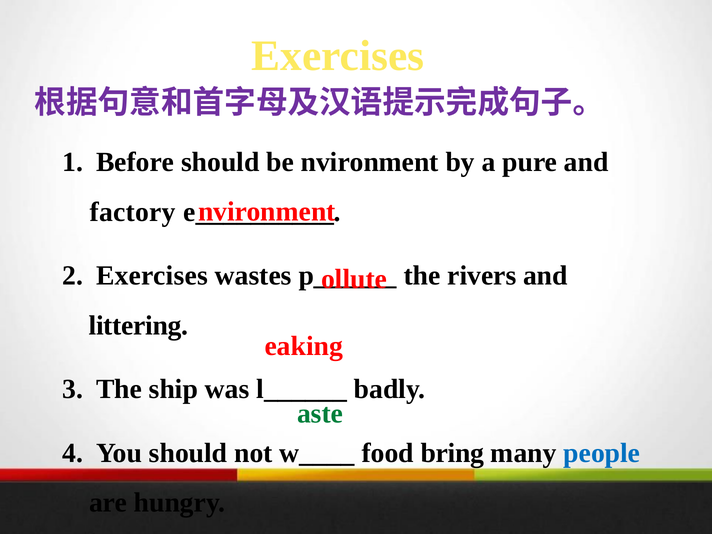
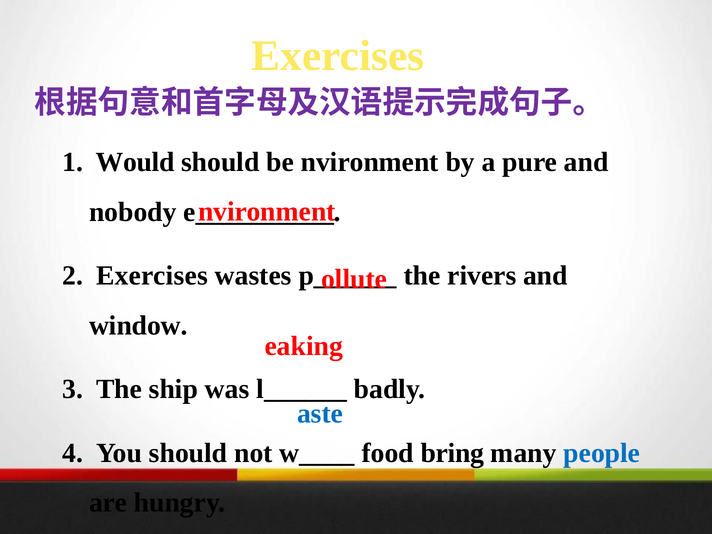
Before: Before -> Would (135, 162)
factory: factory -> nobody (133, 212)
littering: littering -> window (138, 326)
aste colour: green -> blue (320, 413)
